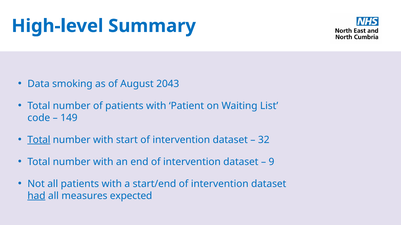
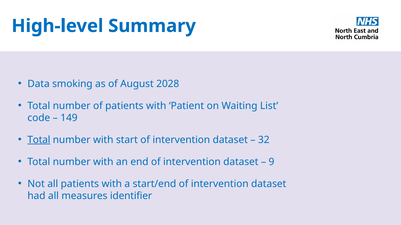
2043: 2043 -> 2028 (168, 84)
had underline: present -> none (36, 196)
expected: expected -> identifier (131, 196)
